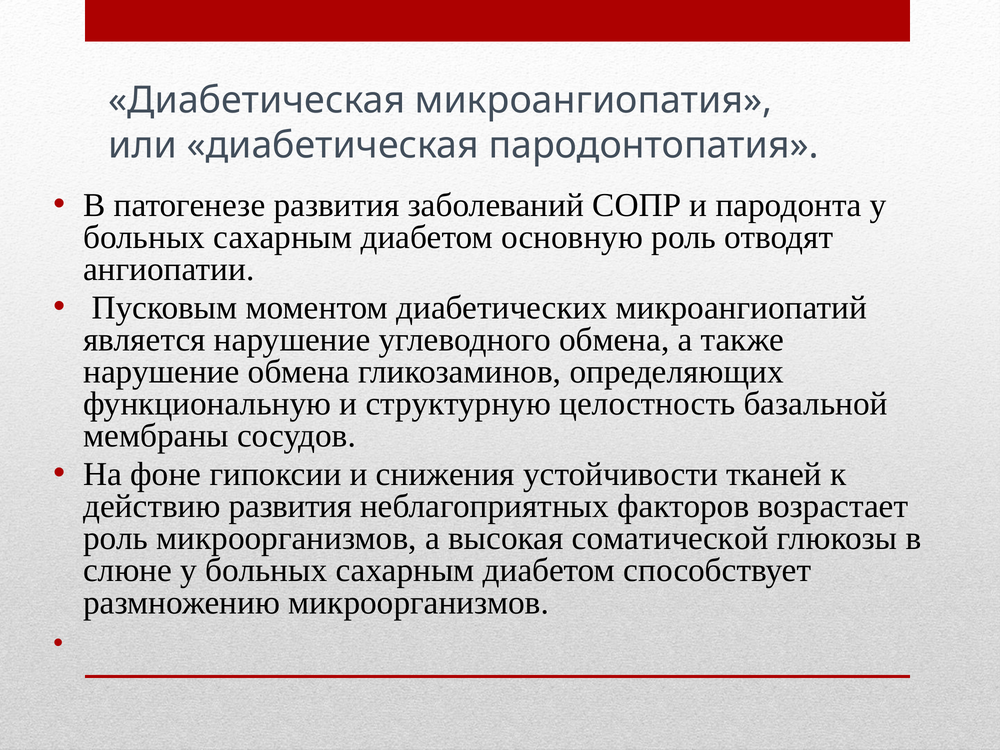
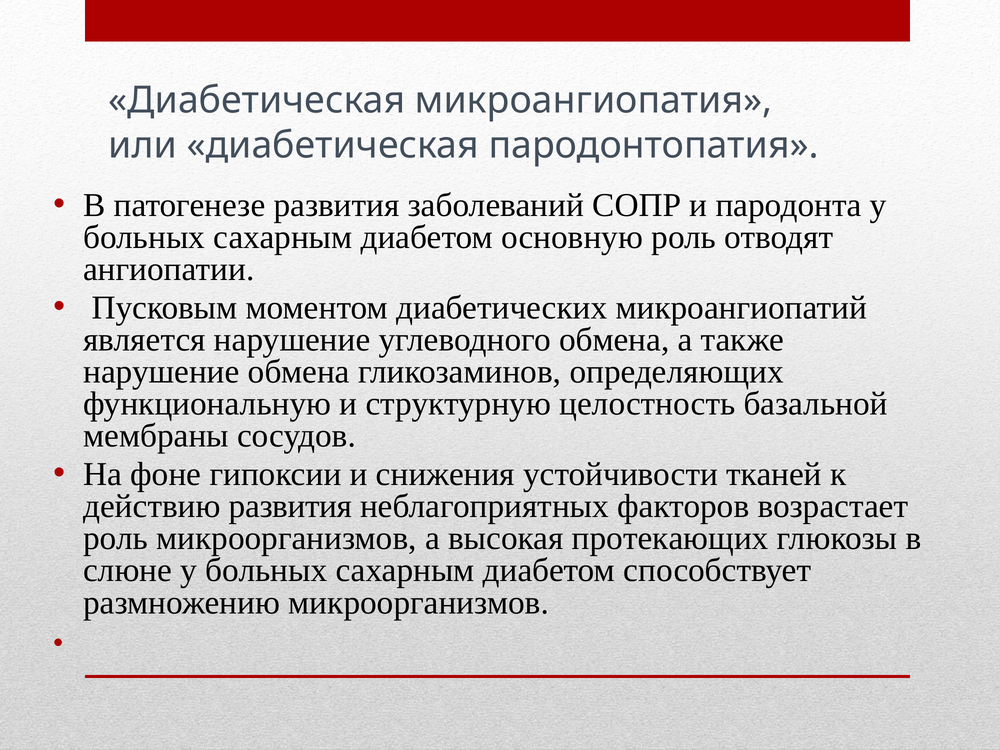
соматической: соматической -> протекающих (670, 538)
